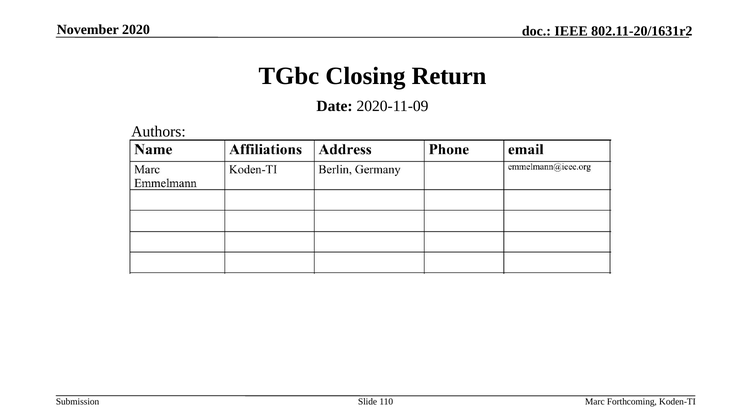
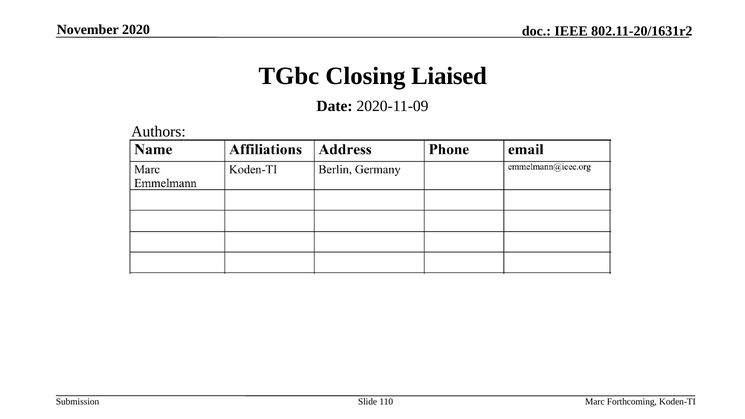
Return: Return -> Liaised (449, 76)
